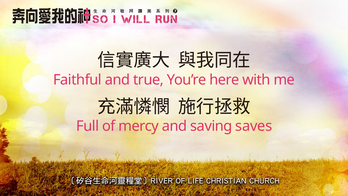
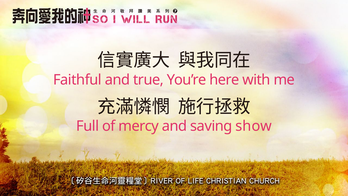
saves: saves -> show (254, 126)
